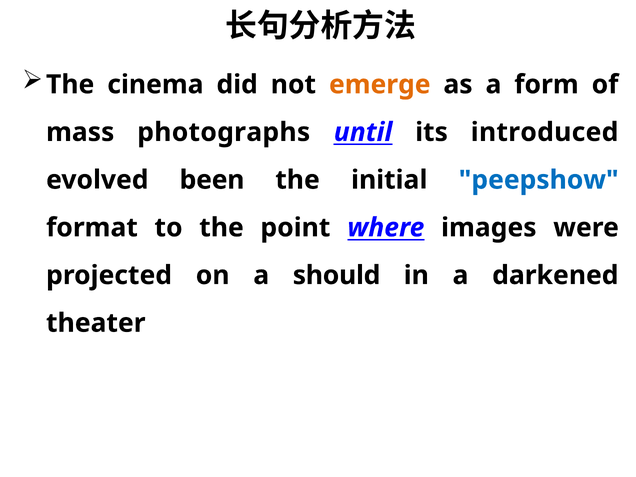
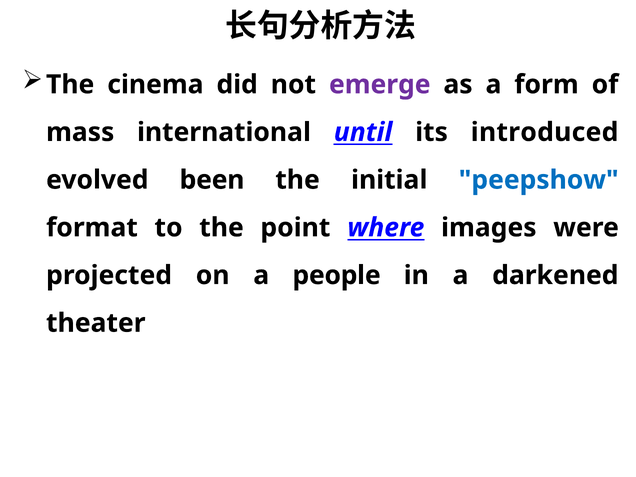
emerge colour: orange -> purple (380, 85)
photographs: photographs -> international (224, 132)
should: should -> people (337, 275)
